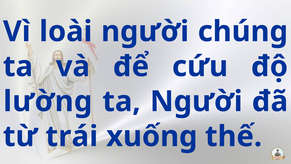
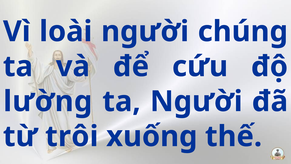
trái: trái -> trôi (72, 136)
